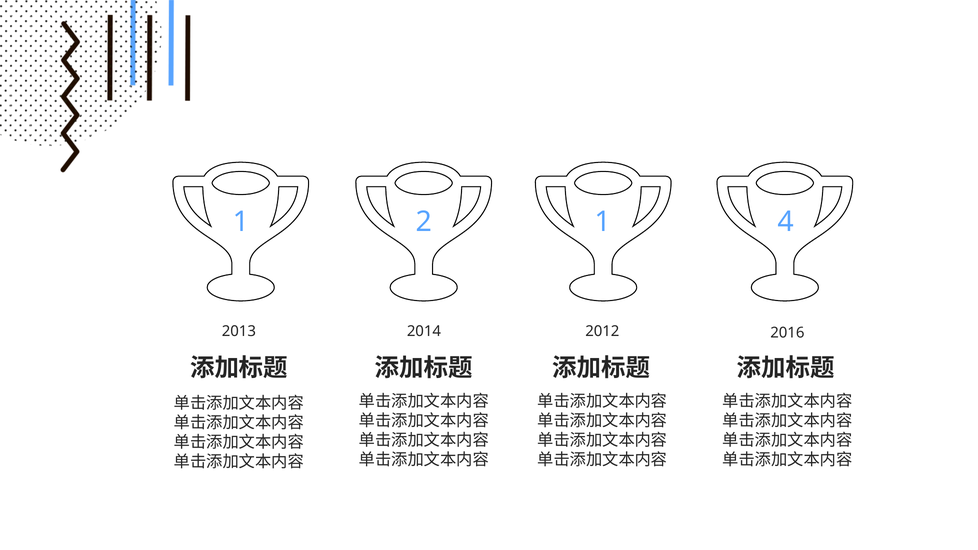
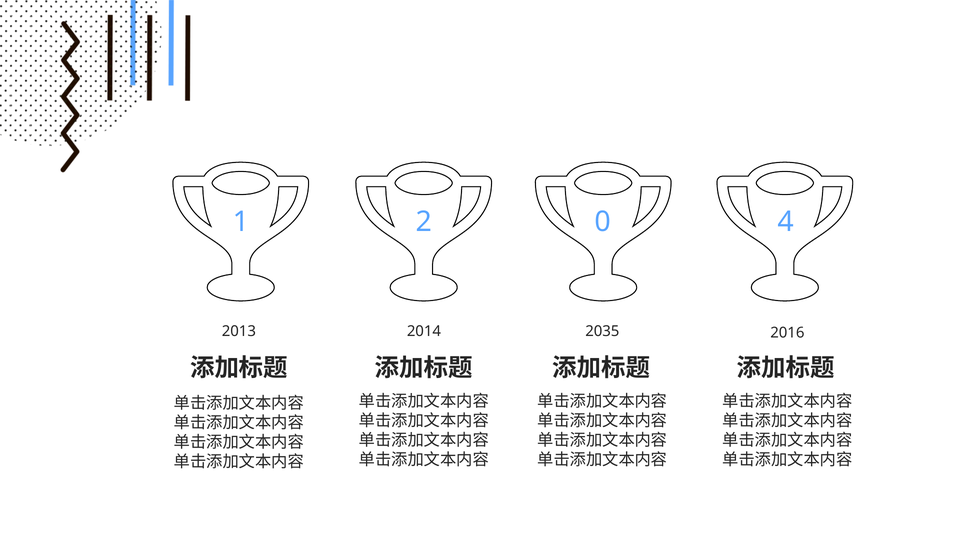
2 1: 1 -> 0 (603, 222)
2012: 2012 -> 2035 (602, 331)
